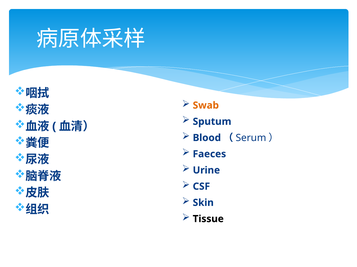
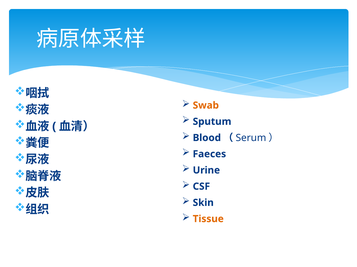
Tissue colour: black -> orange (208, 219)
